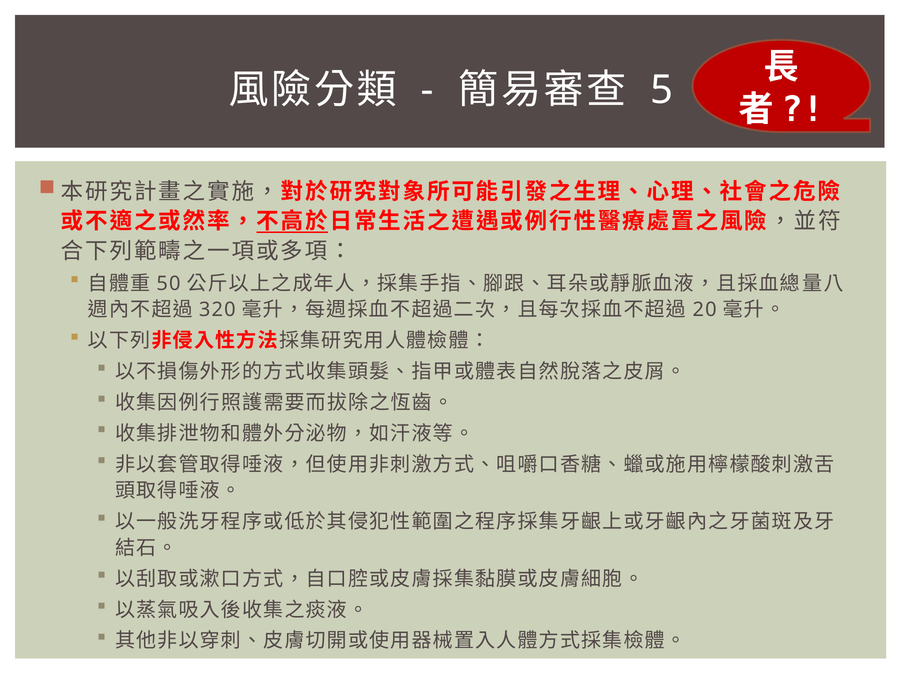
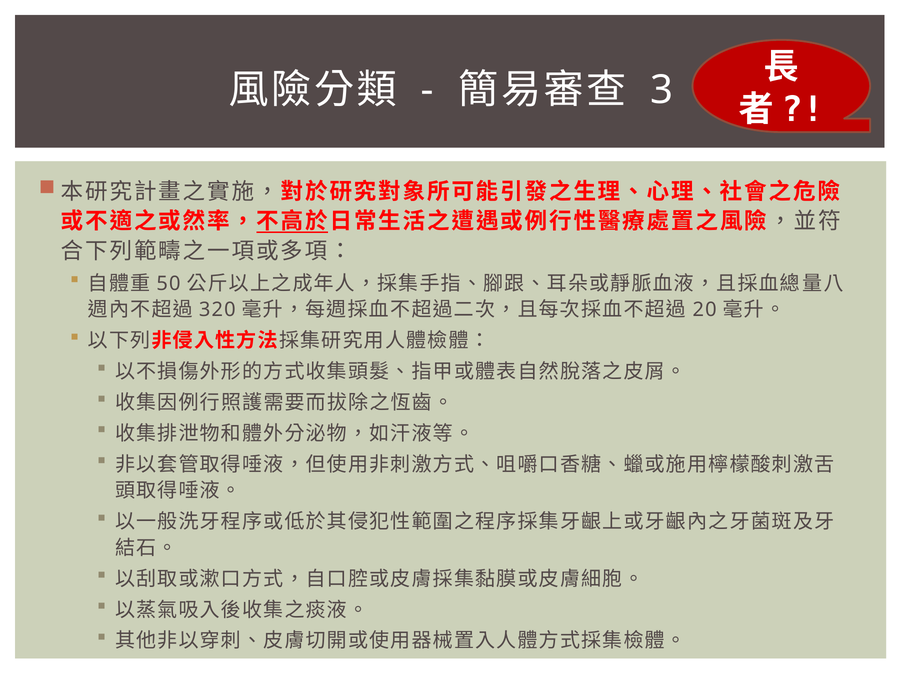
5: 5 -> 3 (662, 90)
